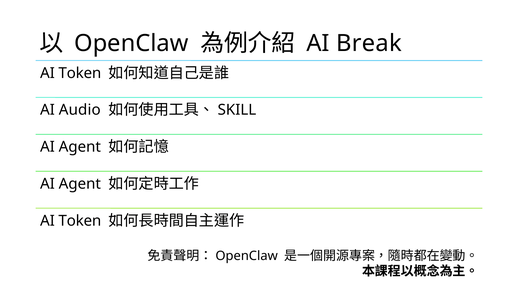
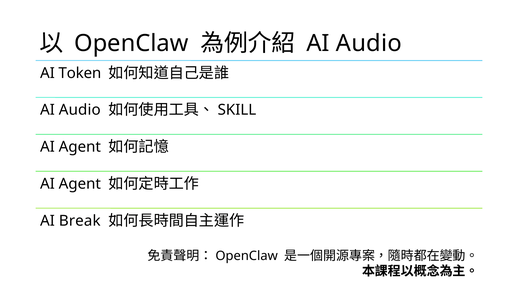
Break: Break -> Audio (369, 44)
Token: Token -> Break (80, 221)
